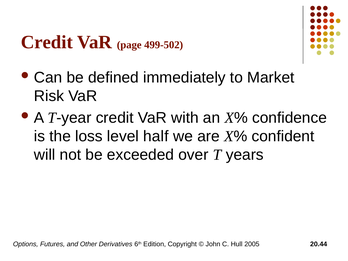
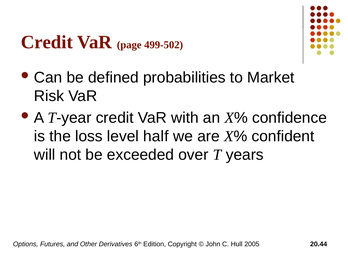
immediately: immediately -> probabilities (184, 78)
